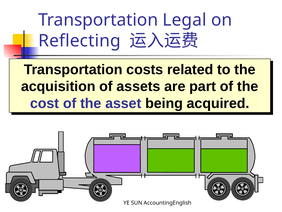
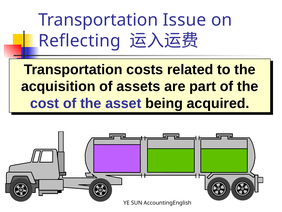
Legal: Legal -> Issue (184, 20)
